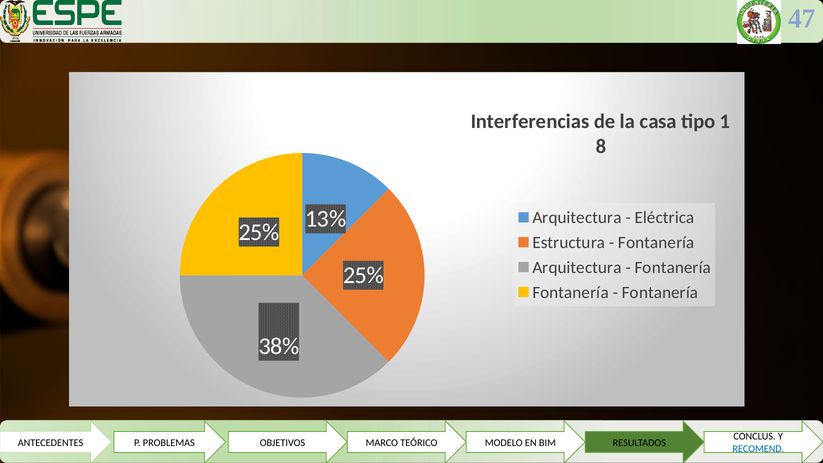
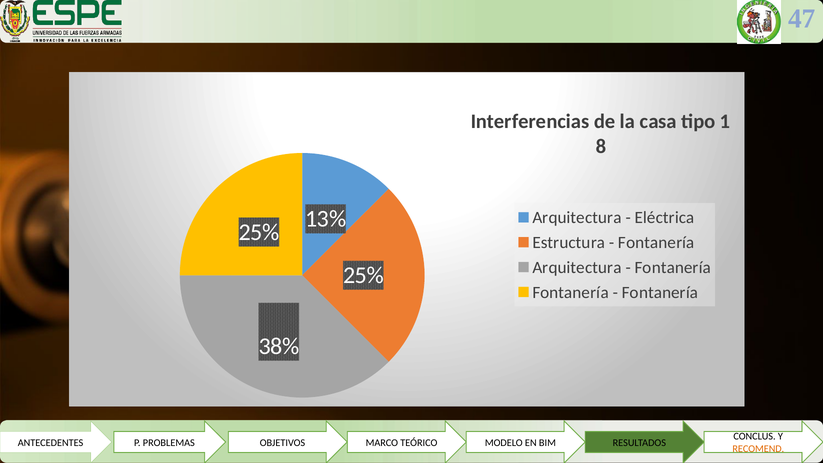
RECOMEND colour: blue -> orange (758, 449)
